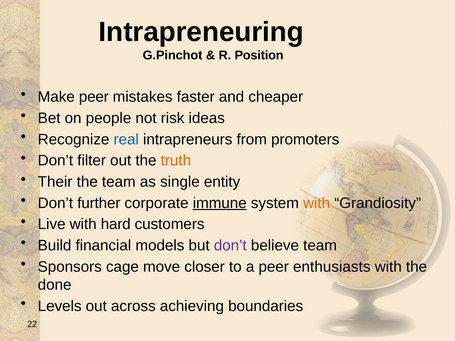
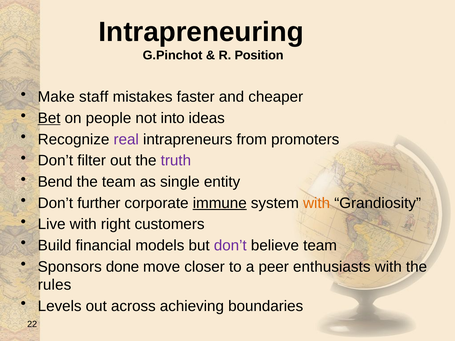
Make peer: peer -> staff (94, 97)
Bet underline: none -> present (49, 118)
risk: risk -> into (173, 118)
real colour: blue -> purple (126, 140)
truth colour: orange -> purple (176, 161)
Their: Their -> Bend (55, 182)
hard: hard -> right (116, 224)
cage: cage -> done (123, 267)
done: done -> rules (55, 285)
